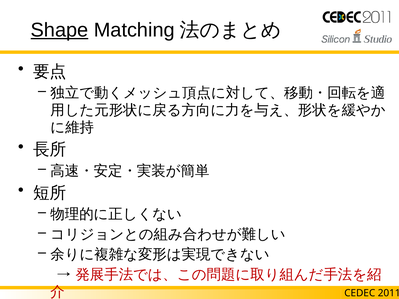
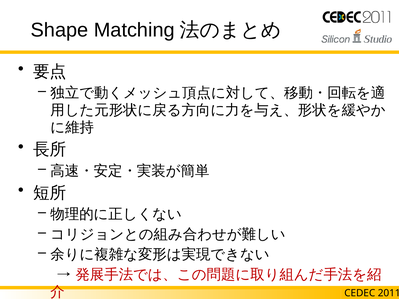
Shape underline: present -> none (59, 30)
